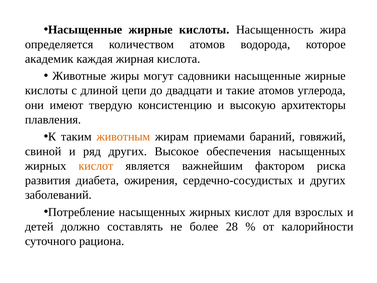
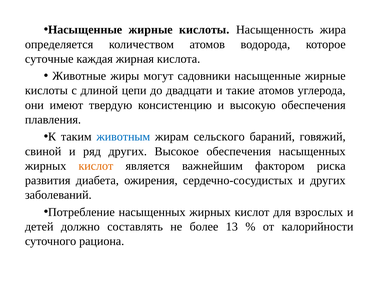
академик: академик -> суточные (49, 59)
высокую архитекторы: архитекторы -> обеспечения (314, 105)
животным colour: orange -> blue (123, 137)
приемами: приемами -> сельского (219, 137)
28: 28 -> 13 (232, 226)
